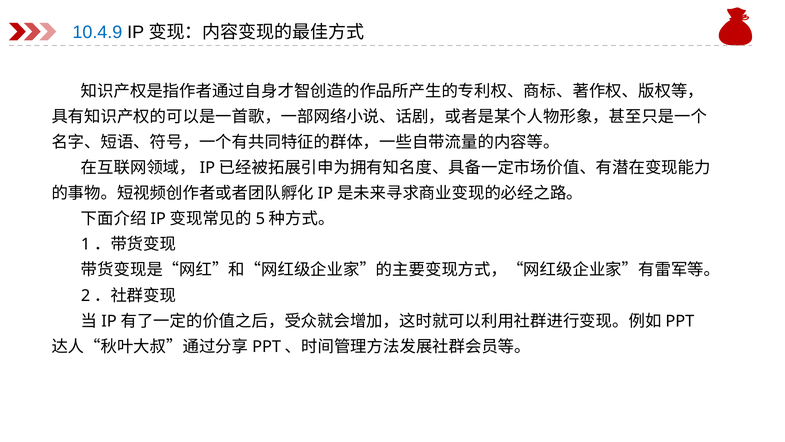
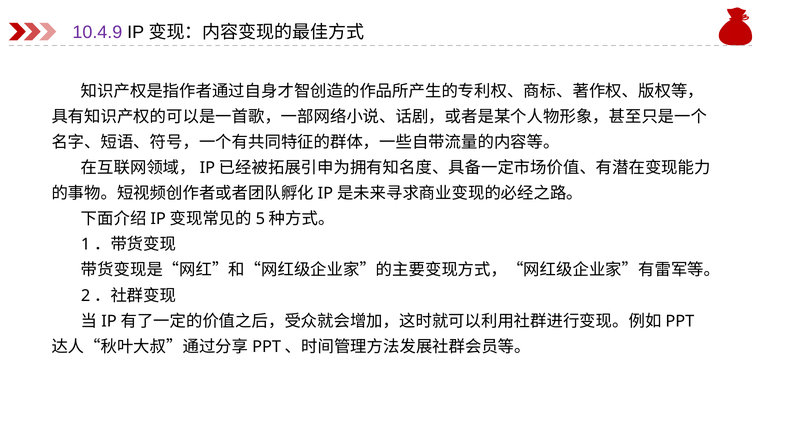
10.4.9 colour: blue -> purple (97, 32)
